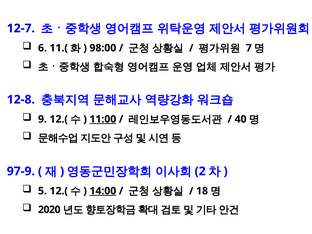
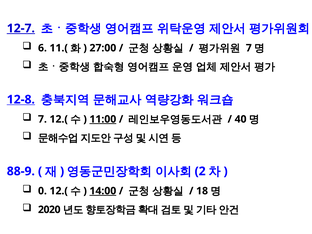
12-7 underline: none -> present (21, 28)
98:00: 98:00 -> 27:00 (103, 48)
12-8 underline: none -> present (21, 100)
9: 9 -> 7 (42, 119)
97-9: 97-9 -> 88-9 (21, 171)
5: 5 -> 0 (42, 191)
